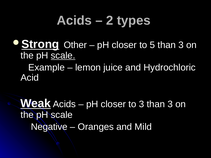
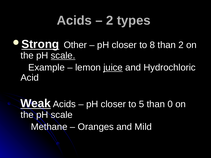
5: 5 -> 8 (152, 45)
3: 3 -> 2 (181, 45)
juice underline: none -> present (113, 68)
to 3: 3 -> 5 (141, 104)
3: 3 -> 0 (170, 104)
Negative: Negative -> Methane (49, 127)
